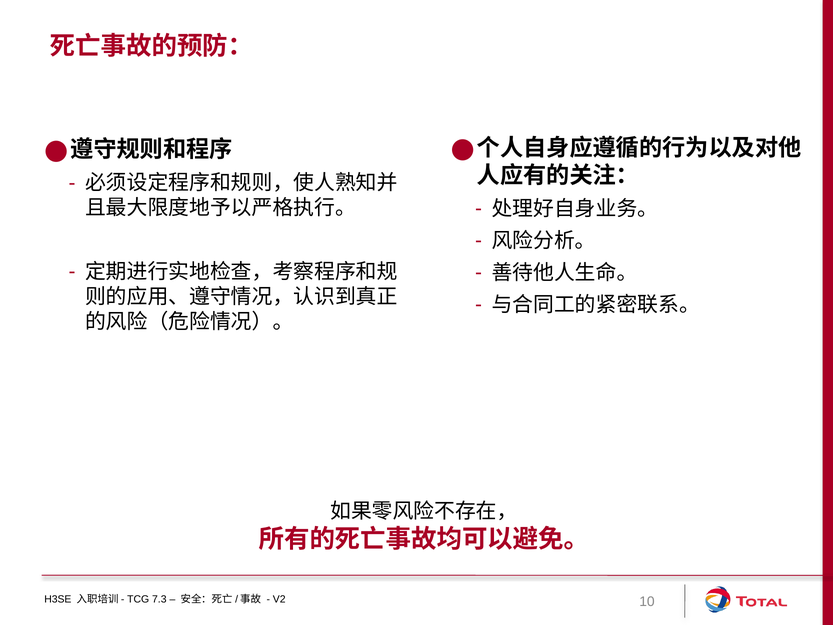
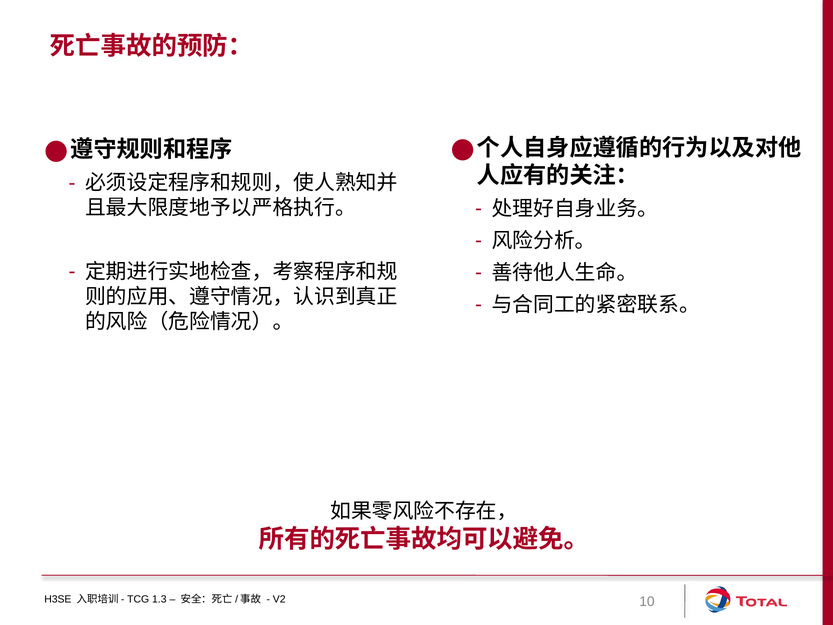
7.3: 7.3 -> 1.3 (159, 599)
